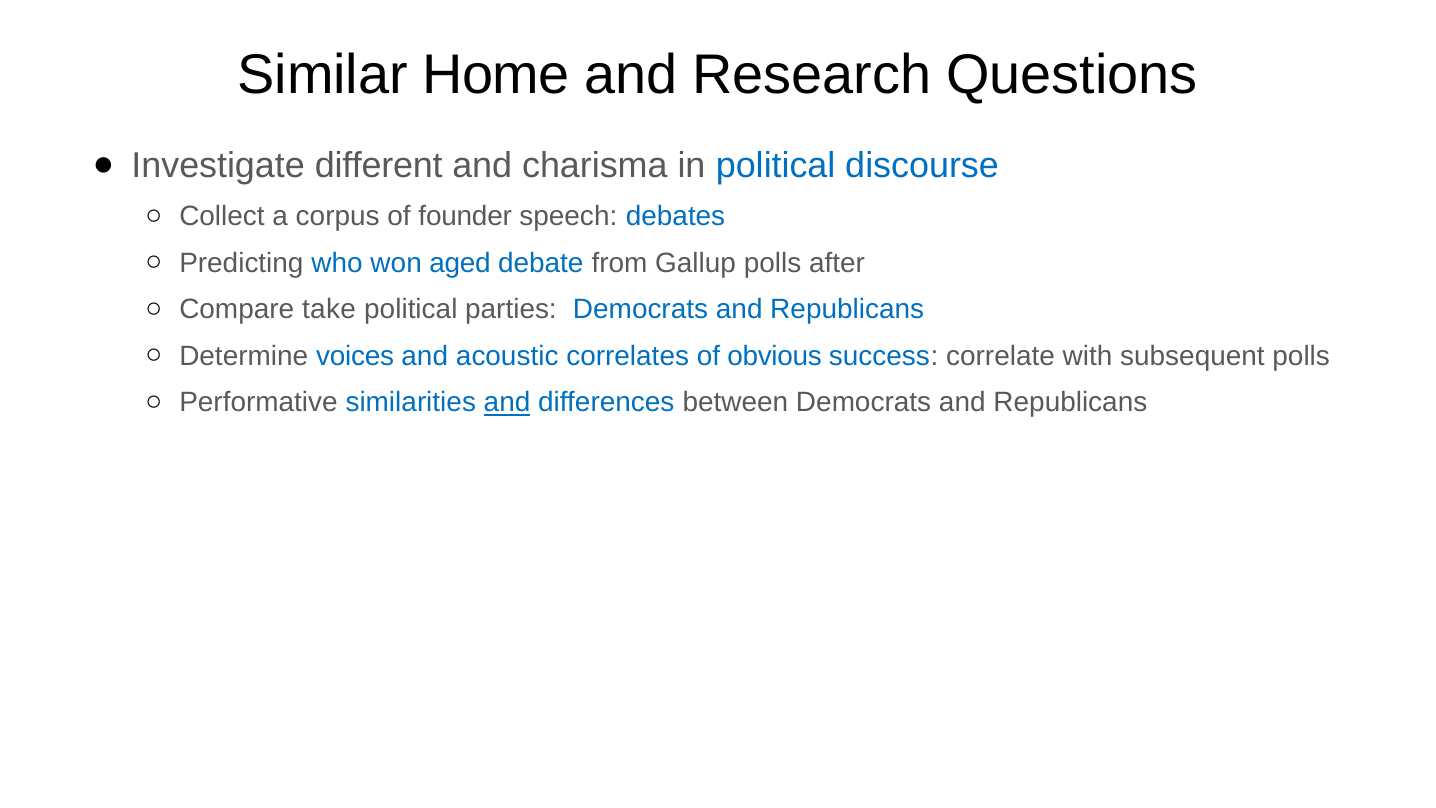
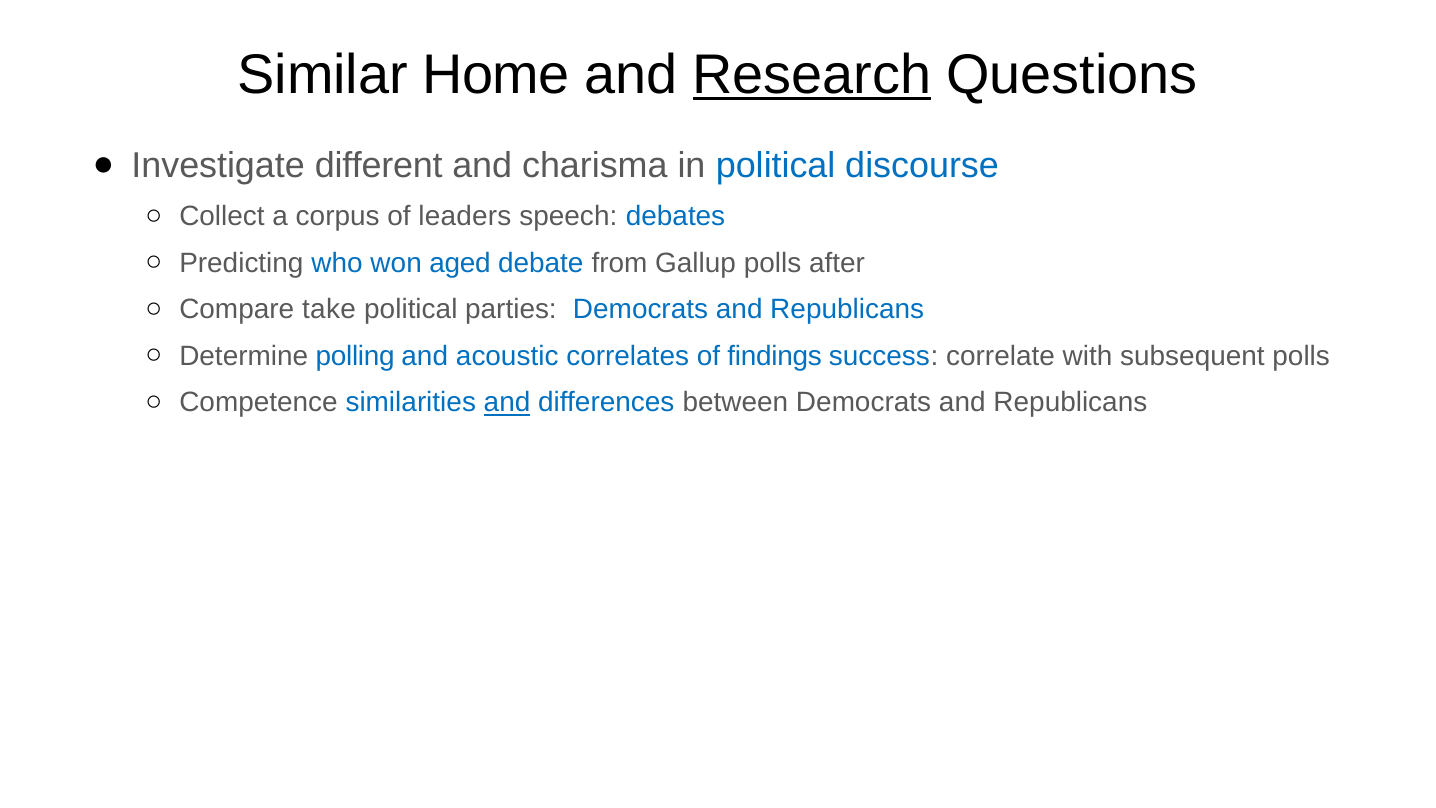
Research underline: none -> present (812, 75)
founder: founder -> leaders (465, 217)
voices: voices -> polling (355, 356)
obvious: obvious -> findings (775, 356)
Performative: Performative -> Competence (258, 403)
